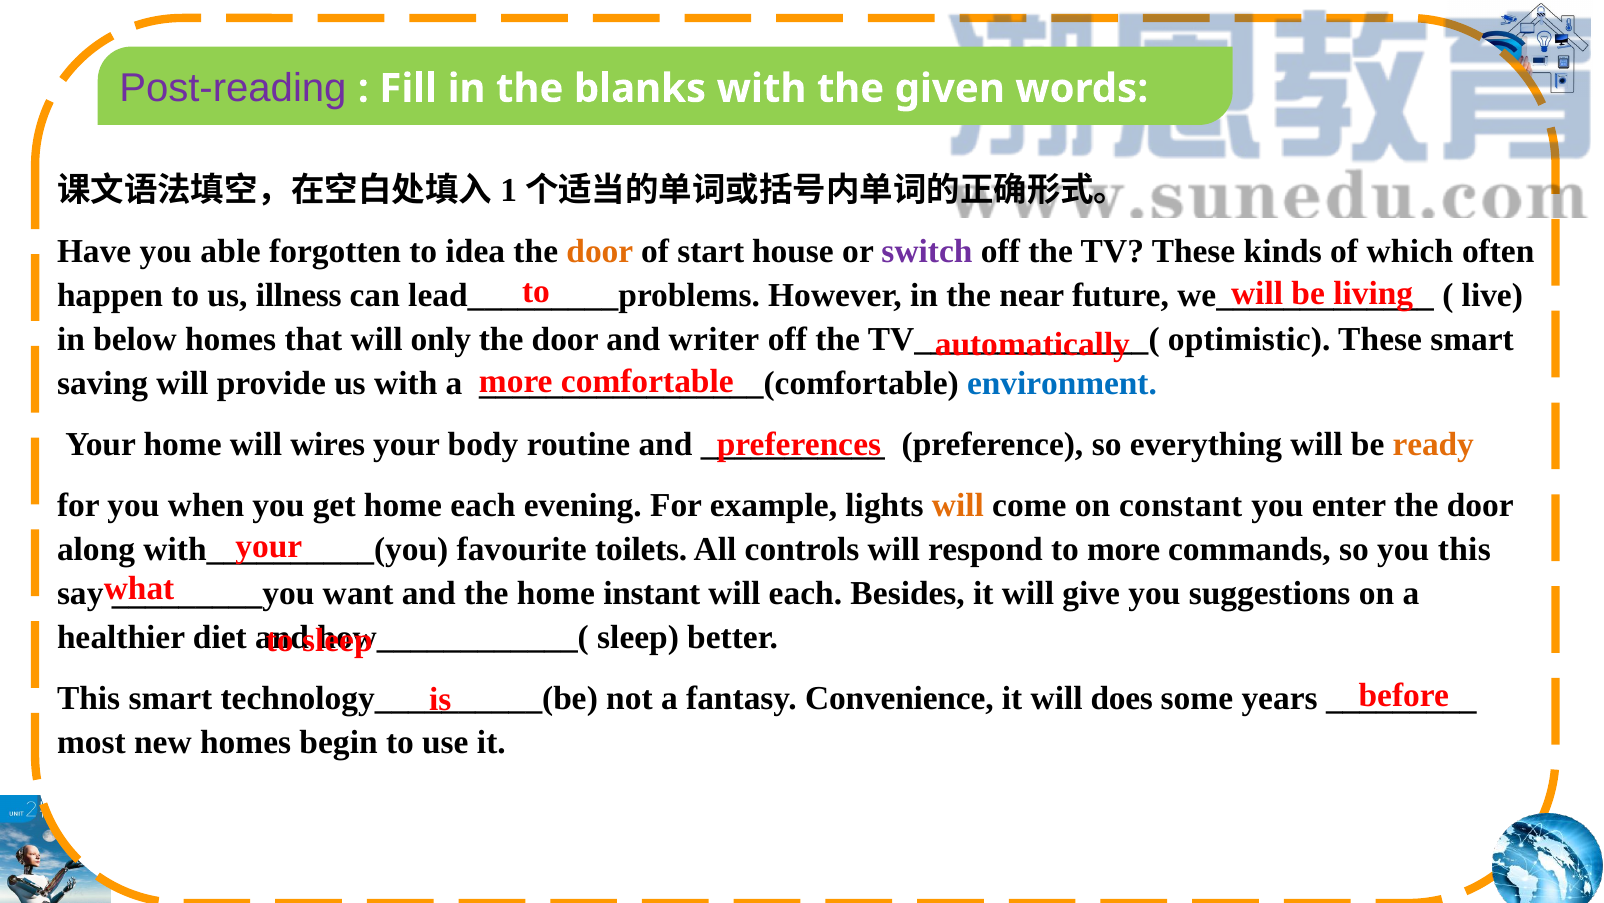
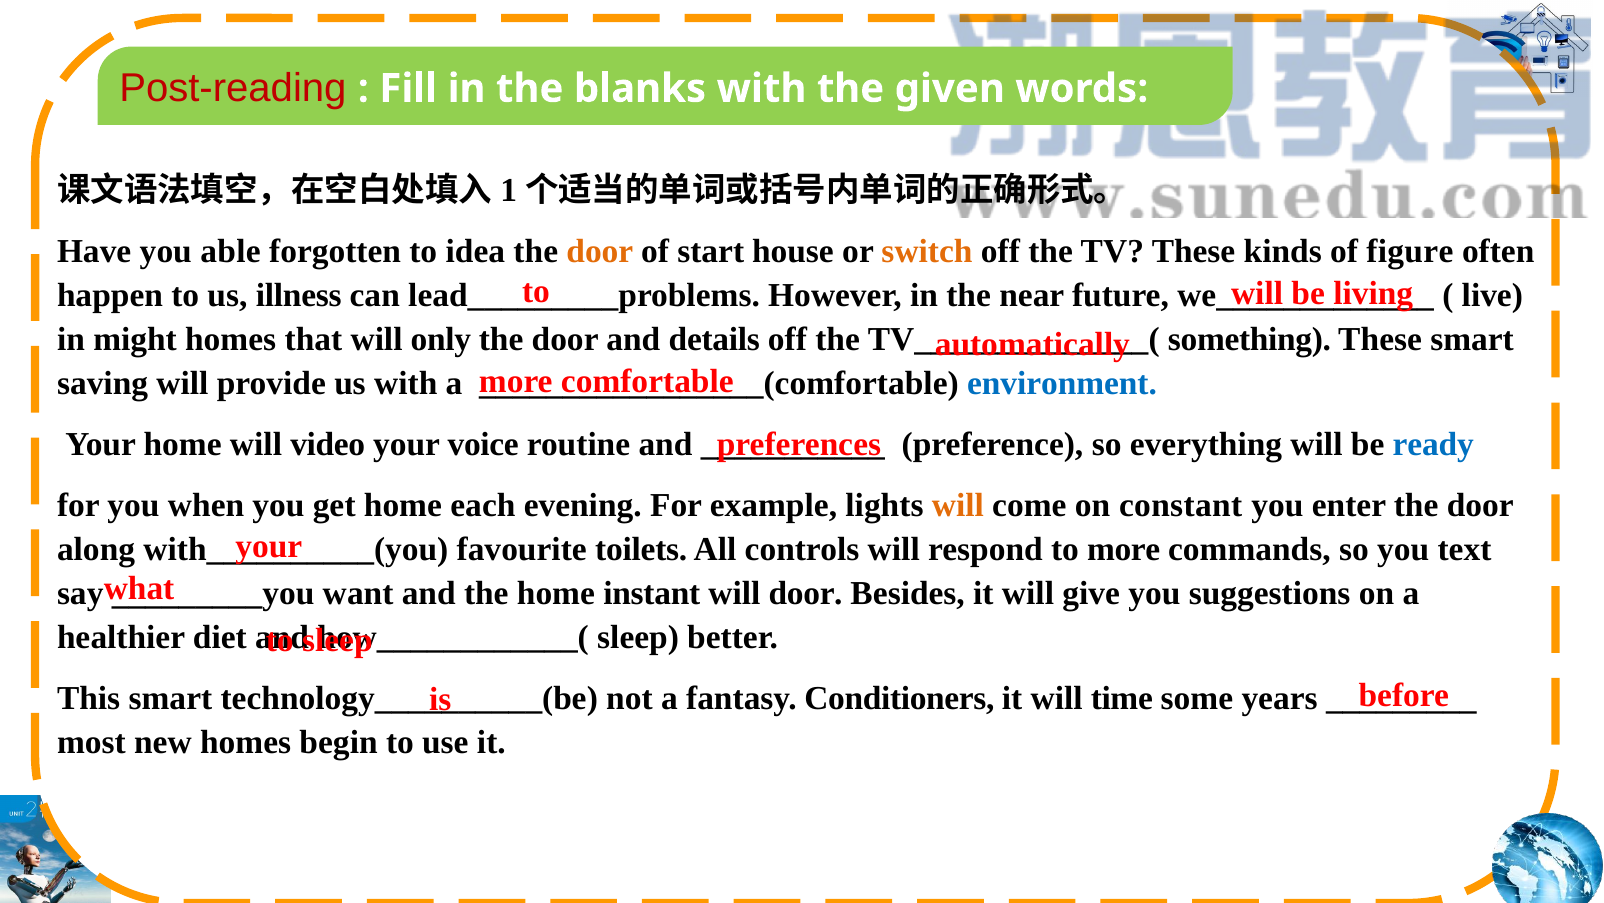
Post-reading colour: purple -> red (233, 88)
switch colour: purple -> orange (927, 251)
which: which -> figure (1410, 251)
below: below -> might (135, 339)
writer: writer -> details (714, 339)
optimistic: optimistic -> something (1249, 339)
wires: wires -> video (328, 444)
body: body -> voice (483, 444)
ready colour: orange -> blue (1433, 444)
you this: this -> text (1464, 549)
will each: each -> door (806, 593)
Convenience: Convenience -> Conditioners (899, 698)
does: does -> time (1122, 698)
